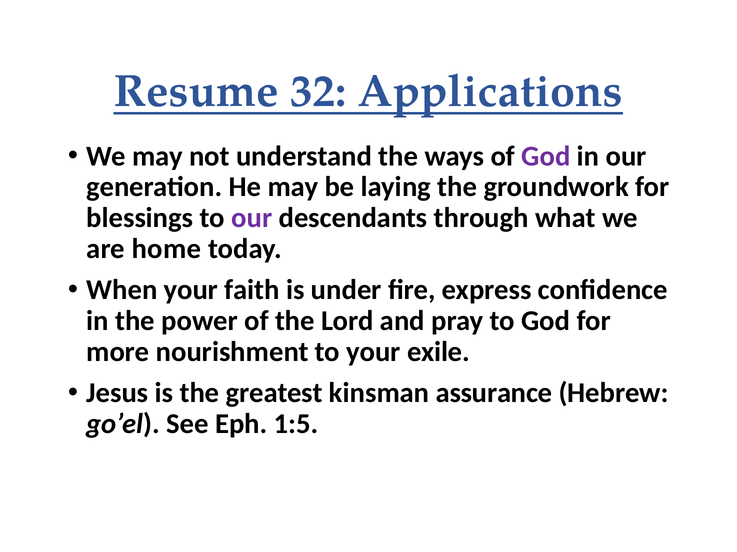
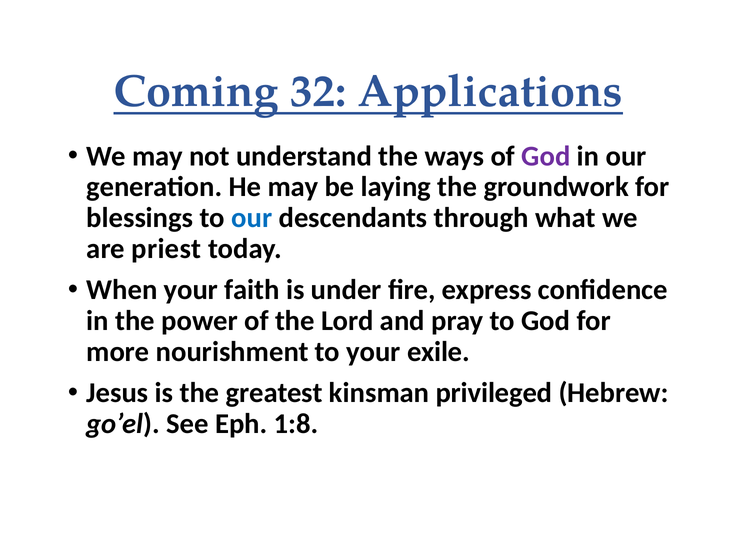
Resume: Resume -> Coming (196, 92)
our colour: purple -> blue (252, 218)
home: home -> priest (166, 249)
assurance: assurance -> privileged (494, 393)
1:5: 1:5 -> 1:8 (296, 424)
